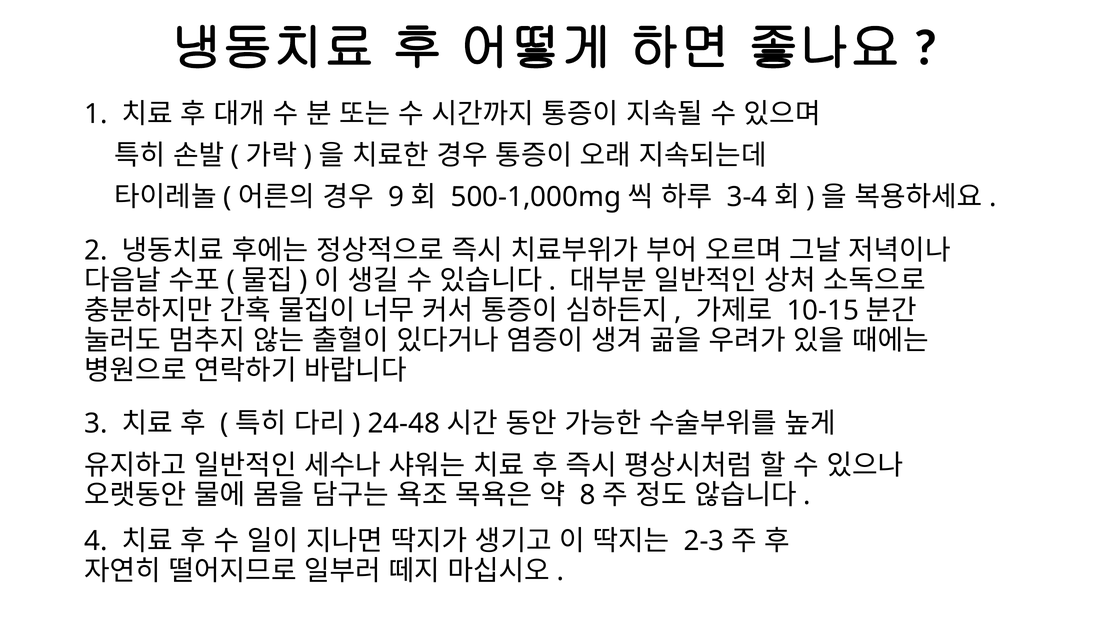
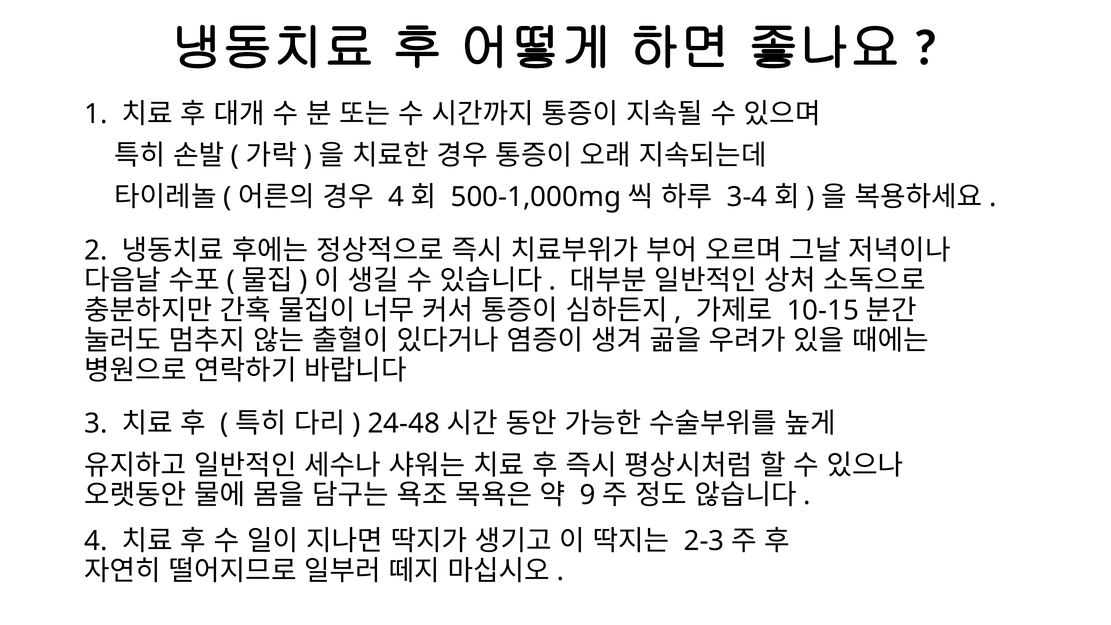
9: 9 -> 4 (396, 197)
8: 8 -> 9 (588, 495)
